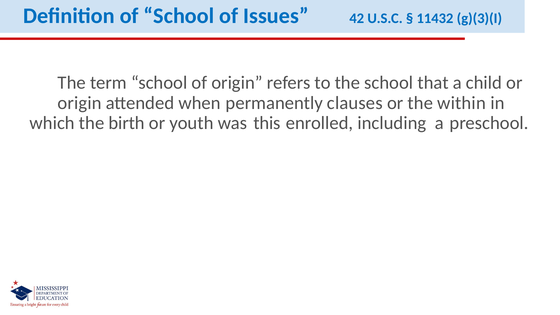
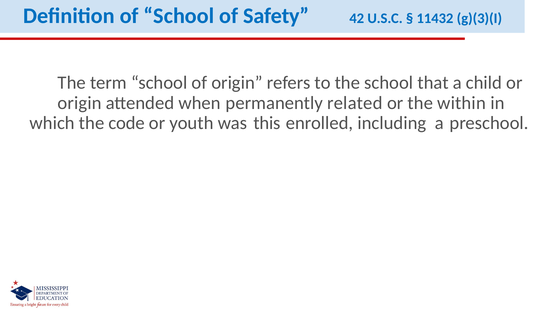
Issues: Issues -> Safety (276, 16)
clauses: clauses -> related (355, 103)
birth: birth -> code (127, 123)
